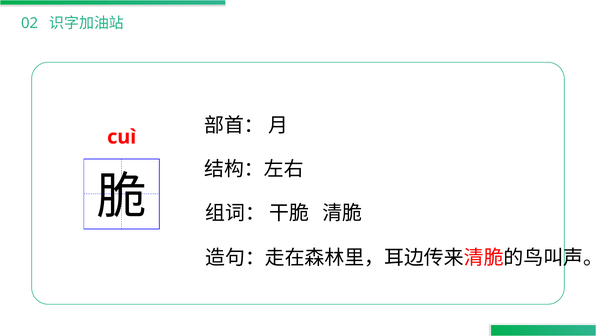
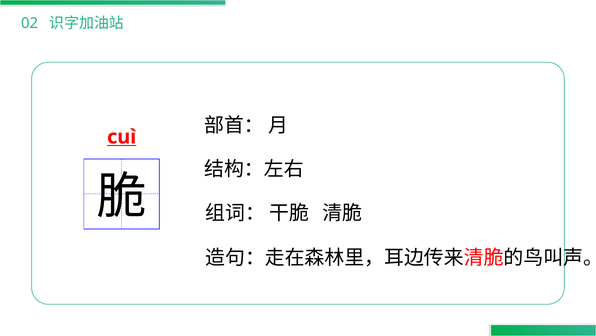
cuì underline: none -> present (122, 137)
